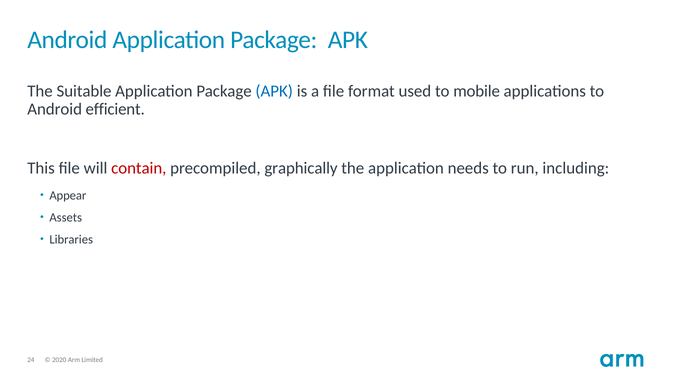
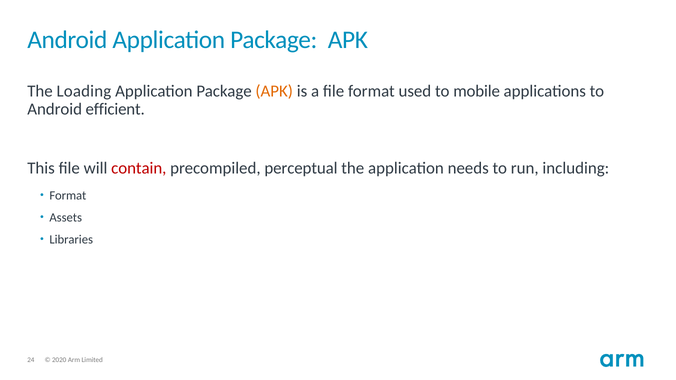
Suitable: Suitable -> Loading (84, 91)
APK colour: blue -> orange (274, 91)
graphically: graphically -> perceptual (301, 168)
Appear: Appear -> Format (68, 196)
